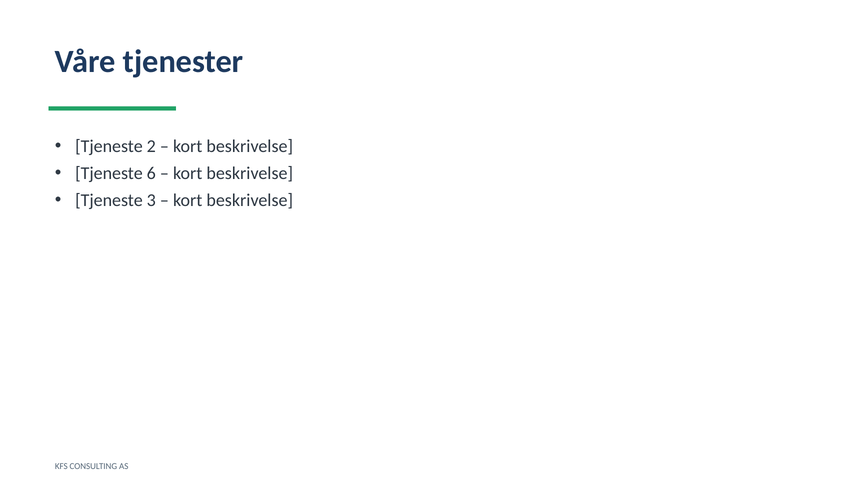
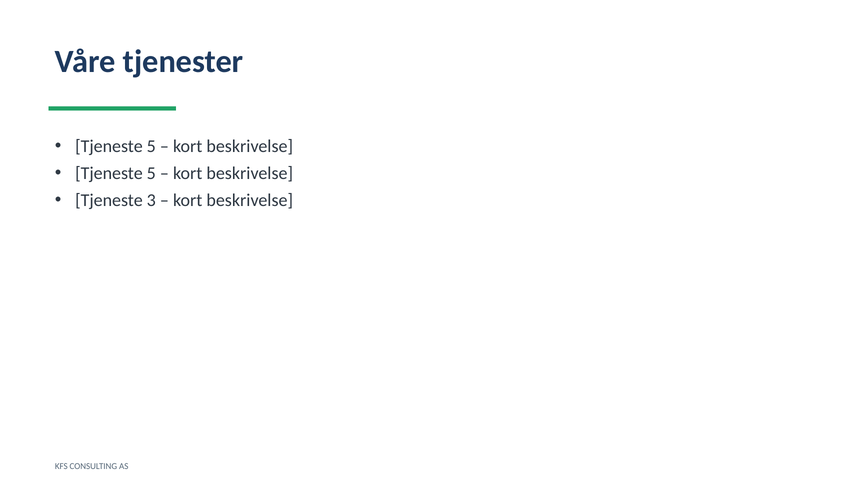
2: 2 -> 5 (151, 146)
6: 6 -> 5 (151, 173)
